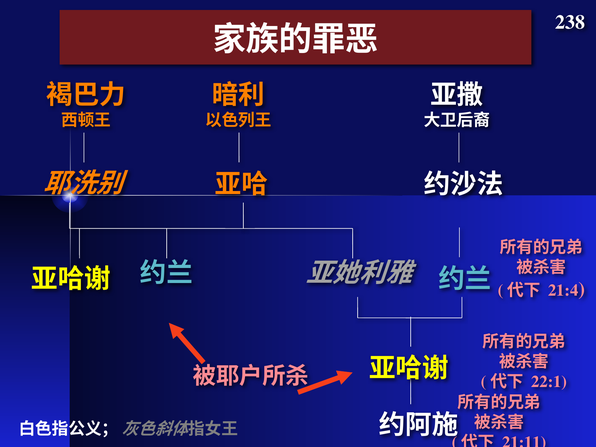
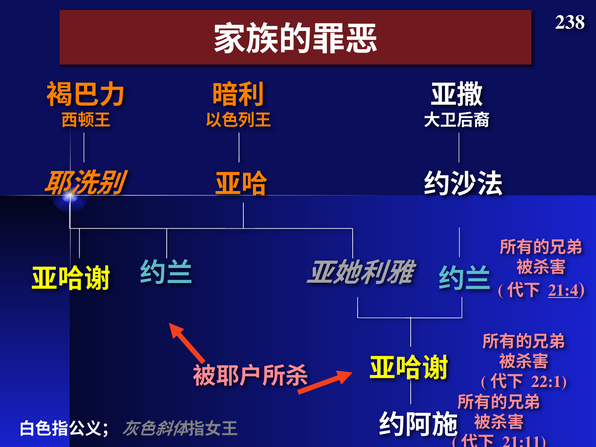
21:4 underline: none -> present (563, 290)
